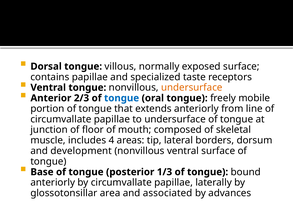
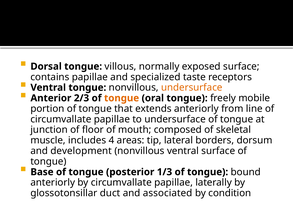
tongue colour: blue -> orange (122, 98)
area: area -> duct (110, 193)
advances: advances -> condition (230, 193)
